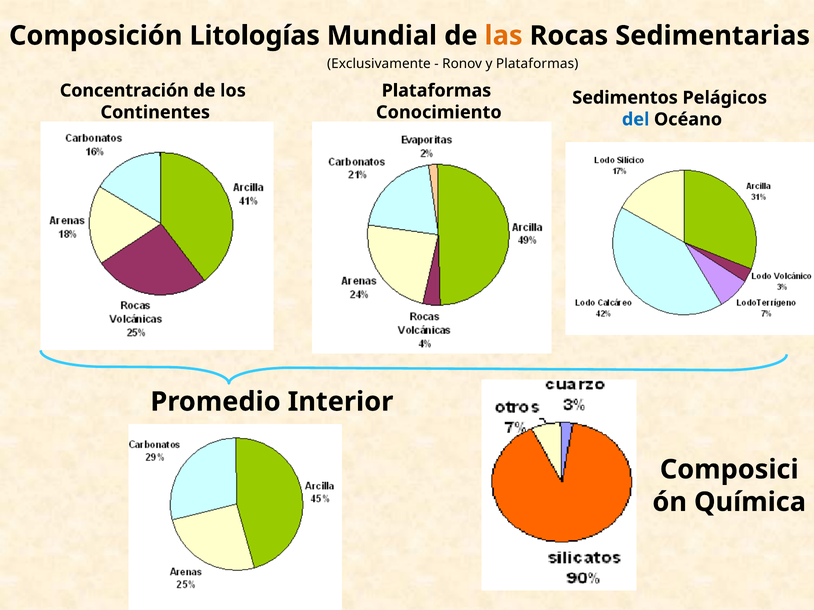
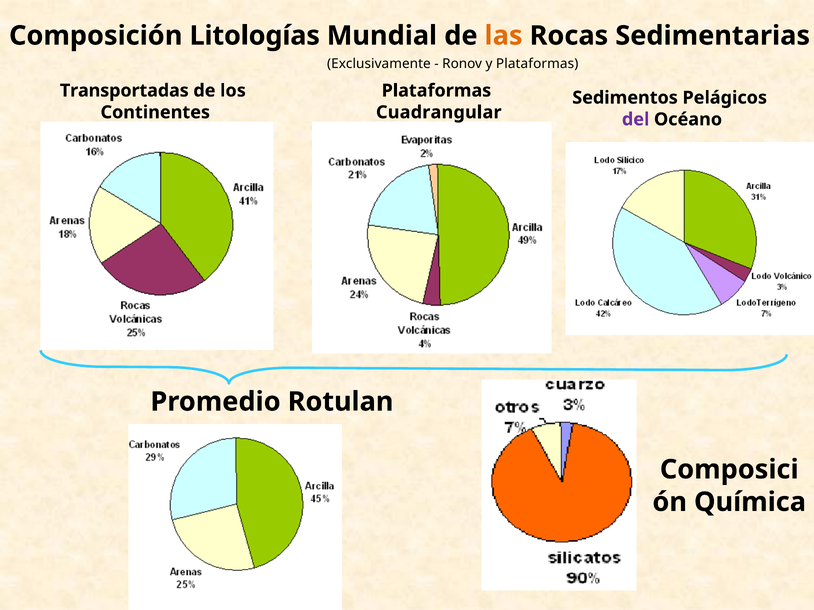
Concentración: Concentración -> Transportadas (124, 91)
Conocimiento: Conocimiento -> Cuadrangular (439, 112)
del colour: blue -> purple (636, 119)
Interior: Interior -> Rotulan (341, 402)
